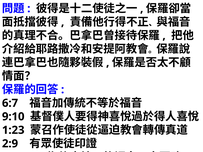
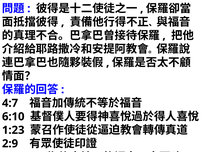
6:7: 6:7 -> 4:7 (10, 103)
9:10: 9:10 -> 6:10 (13, 117)
